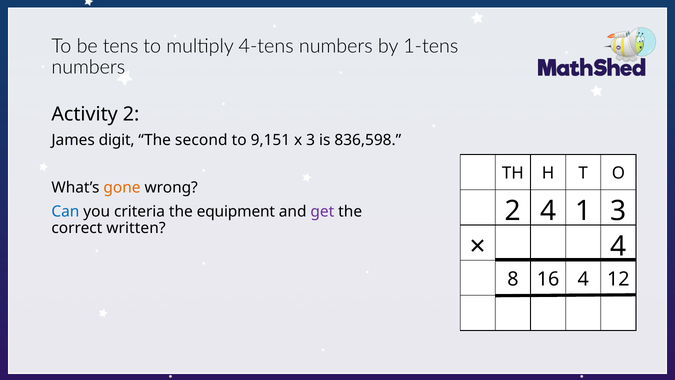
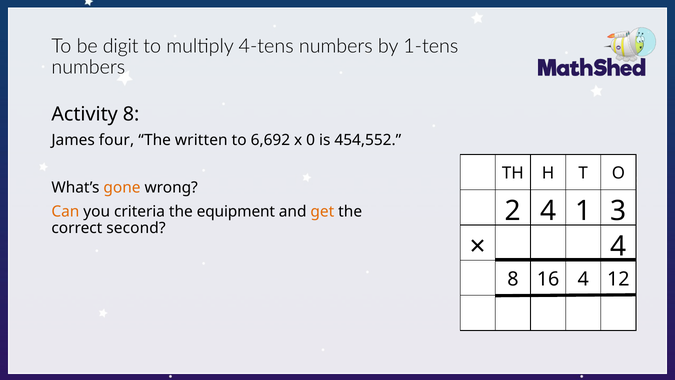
tens: tens -> digit (121, 46)
Activity 2: 2 -> 8 (131, 114)
digit: digit -> four (117, 140)
second: second -> written (201, 140)
9,151: 9,151 -> 6,692 (270, 140)
x 3: 3 -> 0 (311, 140)
836,598: 836,598 -> 454,552 (368, 140)
Can colour: blue -> orange (65, 211)
get colour: purple -> orange (322, 211)
written: written -> second (136, 228)
